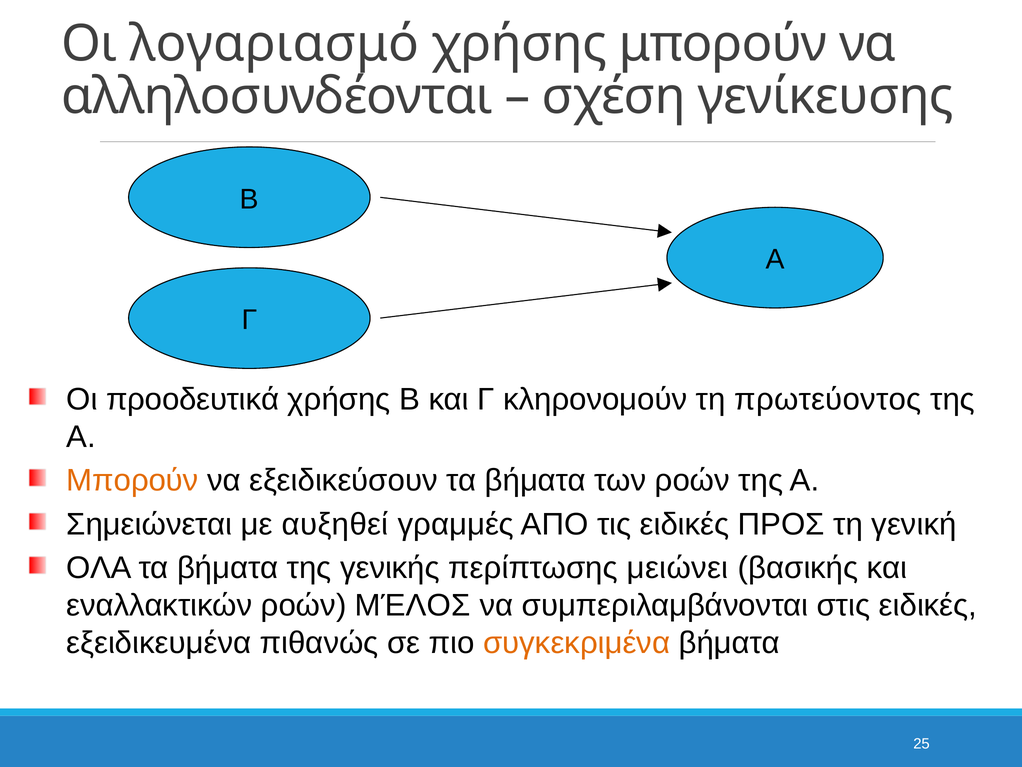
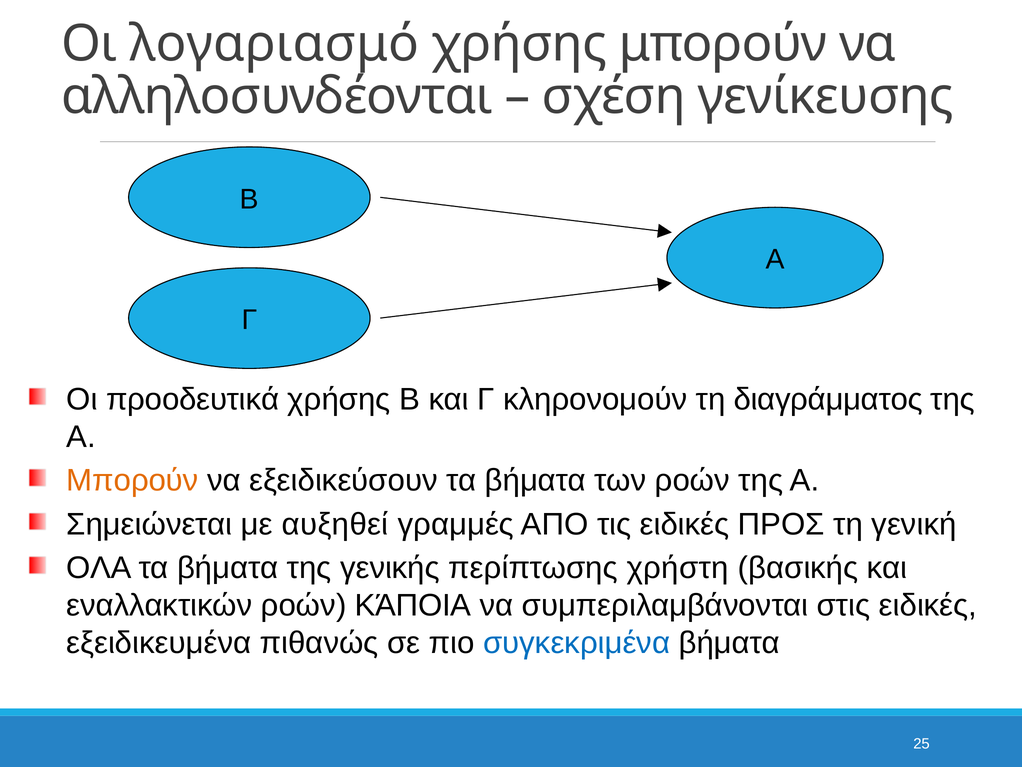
πρωτεύοντος: πρωτεύοντος -> διαγράμματος (828, 399)
μειώνει: μειώνει -> χρήστη (678, 568)
ΜΈΛΟΣ: ΜΈΛΟΣ -> ΚΆΠΟΙΑ (413, 605)
συγκεκριμένα colour: orange -> blue (577, 643)
